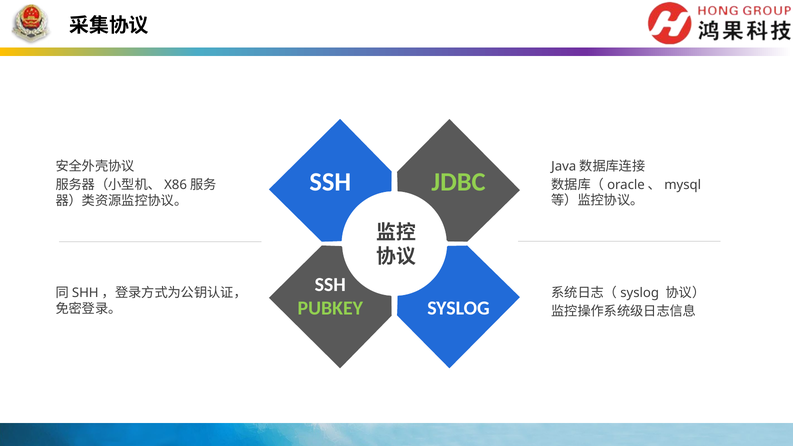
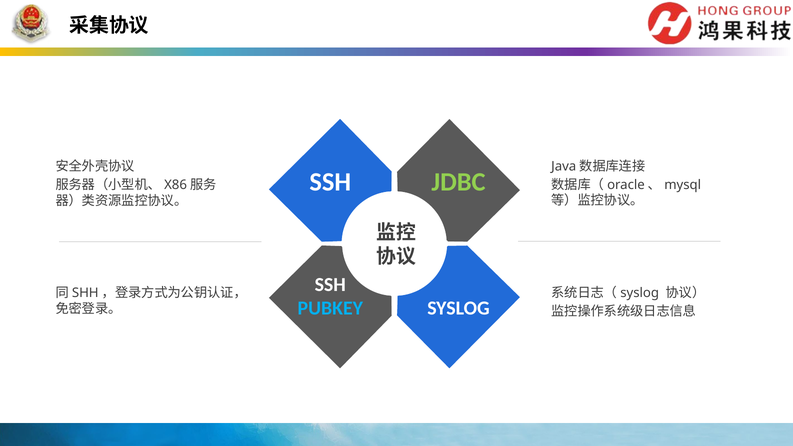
PUBKEY colour: light green -> light blue (330, 308)
